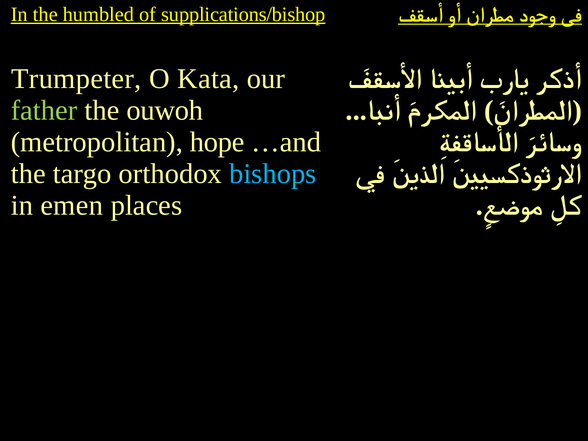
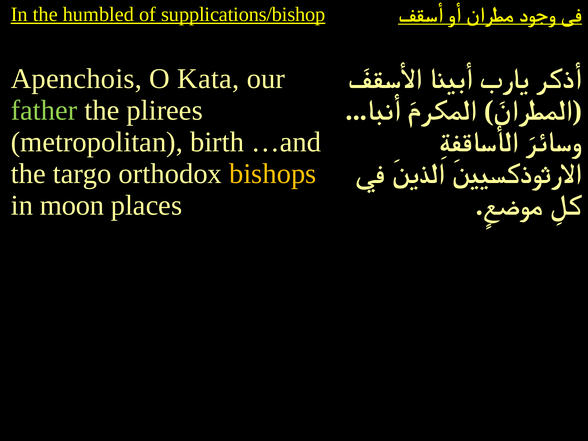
Trumpeter: Trumpeter -> Apenchois (76, 79)
ouwoh: ouwoh -> plirees (165, 110)
hope: hope -> birth (217, 142)
bishops colour: light blue -> yellow (273, 174)
emen: emen -> moon (72, 205)
